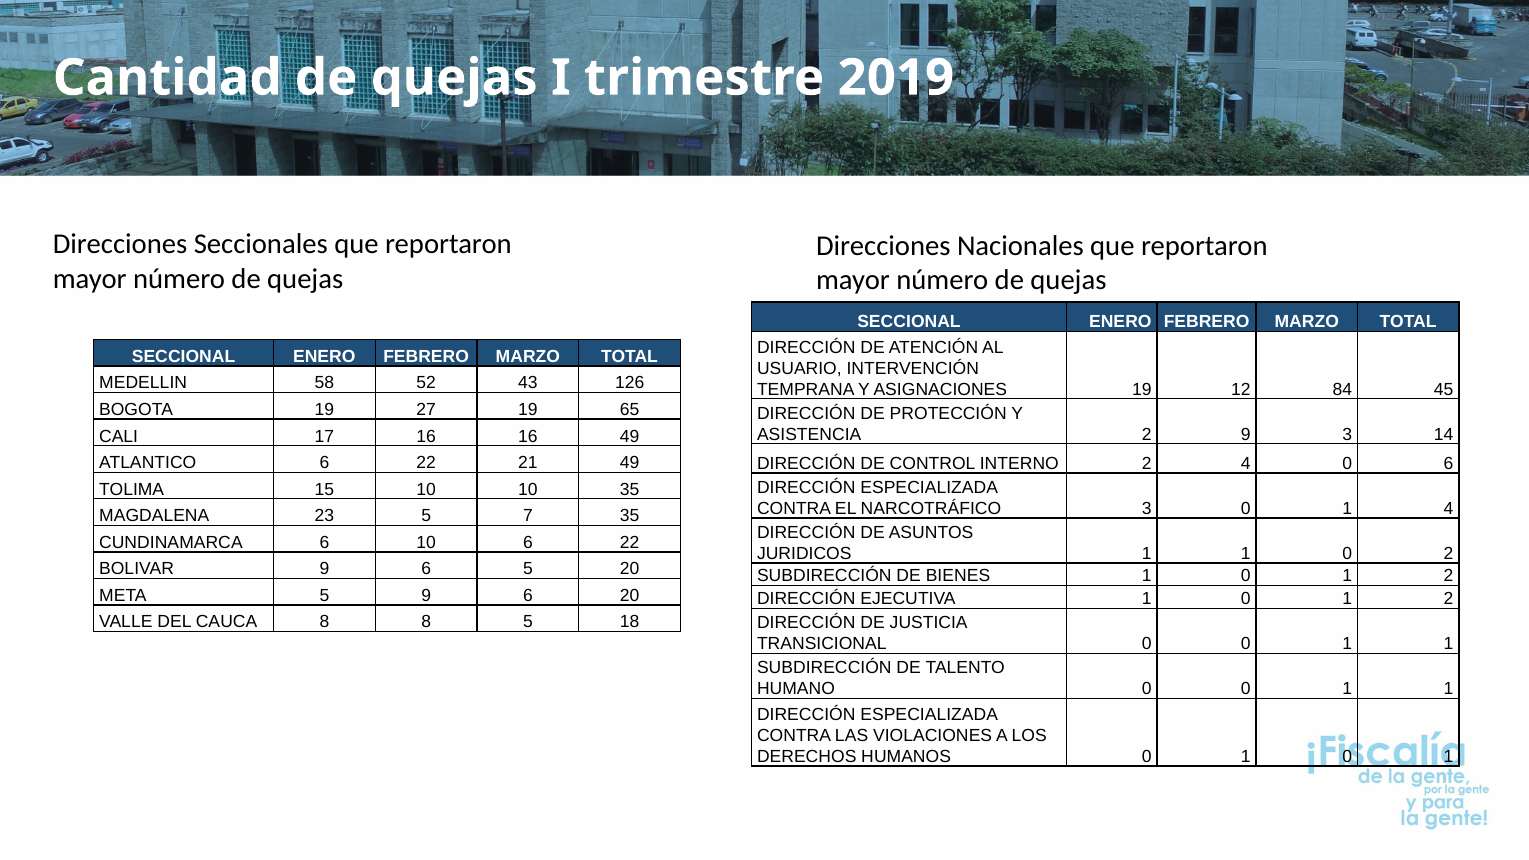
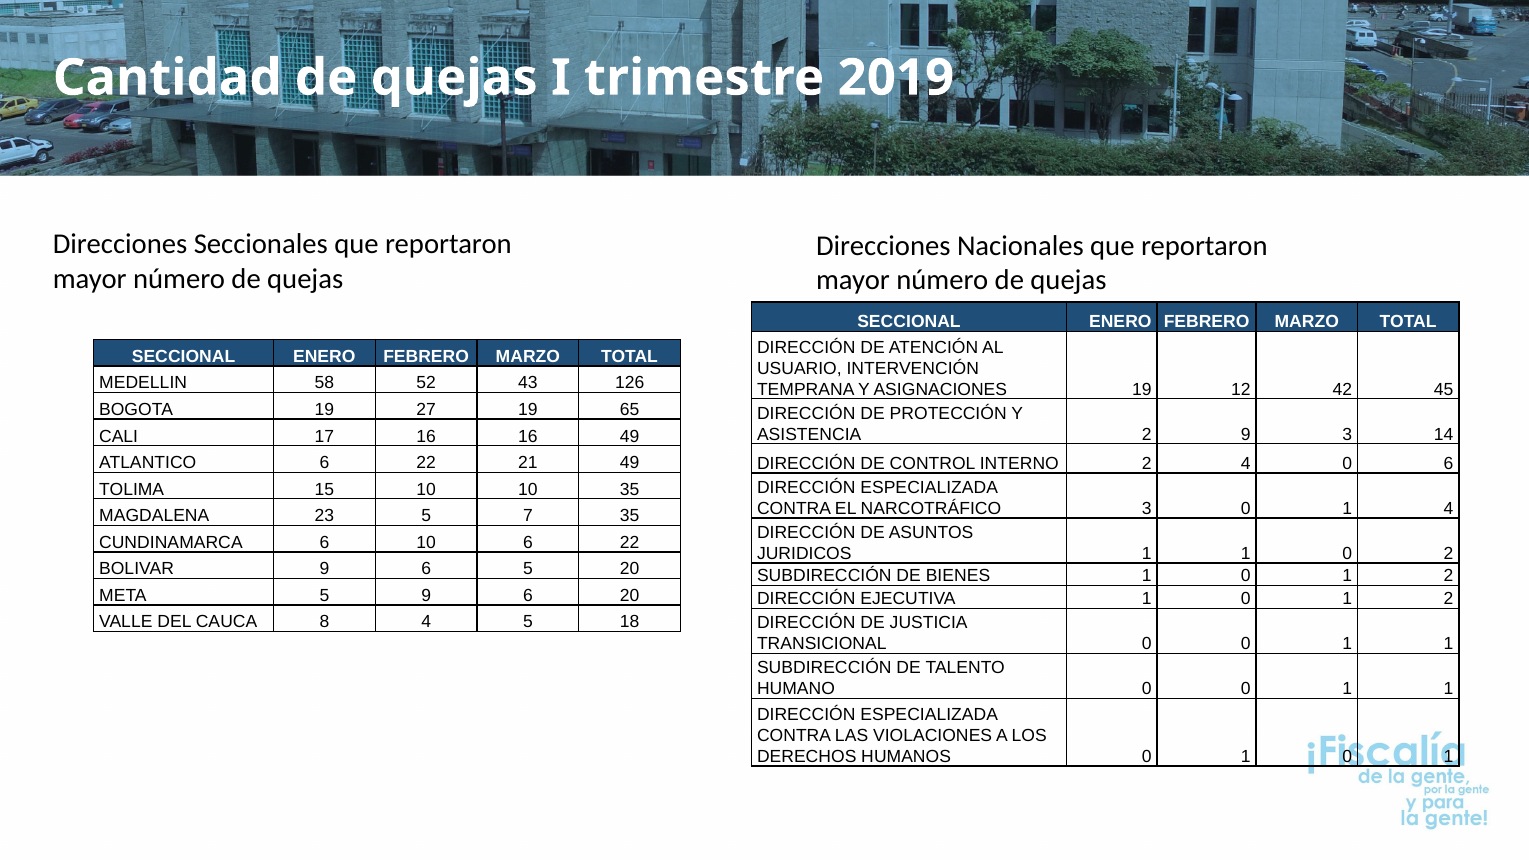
84: 84 -> 42 (1342, 389)
8 8: 8 -> 4 (426, 622)
